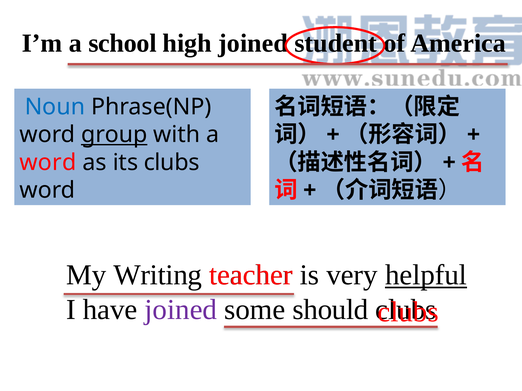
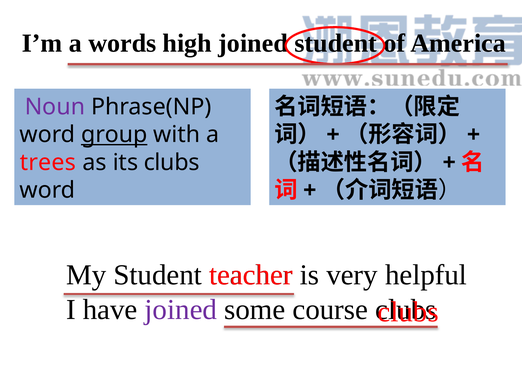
school: school -> words (122, 43)
Noun colour: blue -> purple (55, 107)
word: word -> trees (48, 163)
My Writing: Writing -> Student (158, 275)
helpful underline: present -> none (426, 275)
should: should -> course (330, 310)
